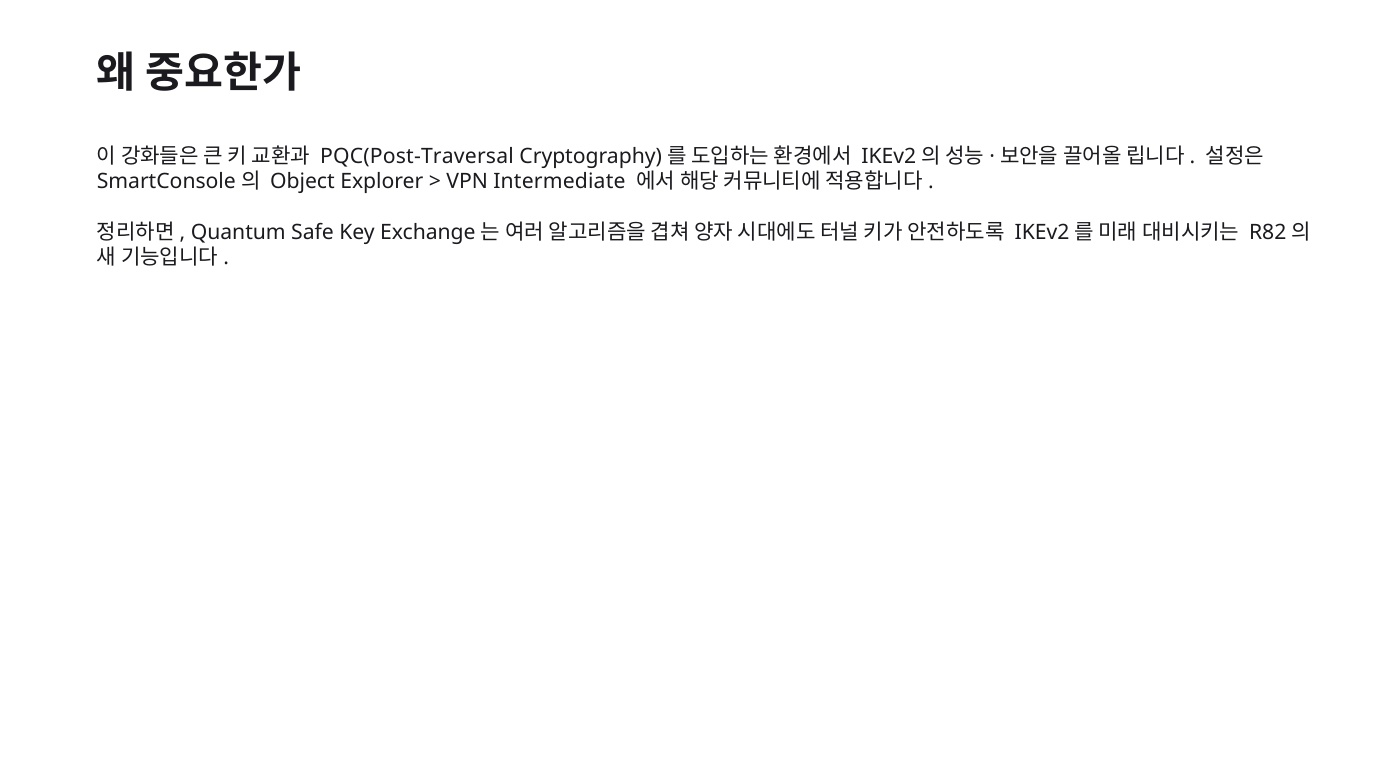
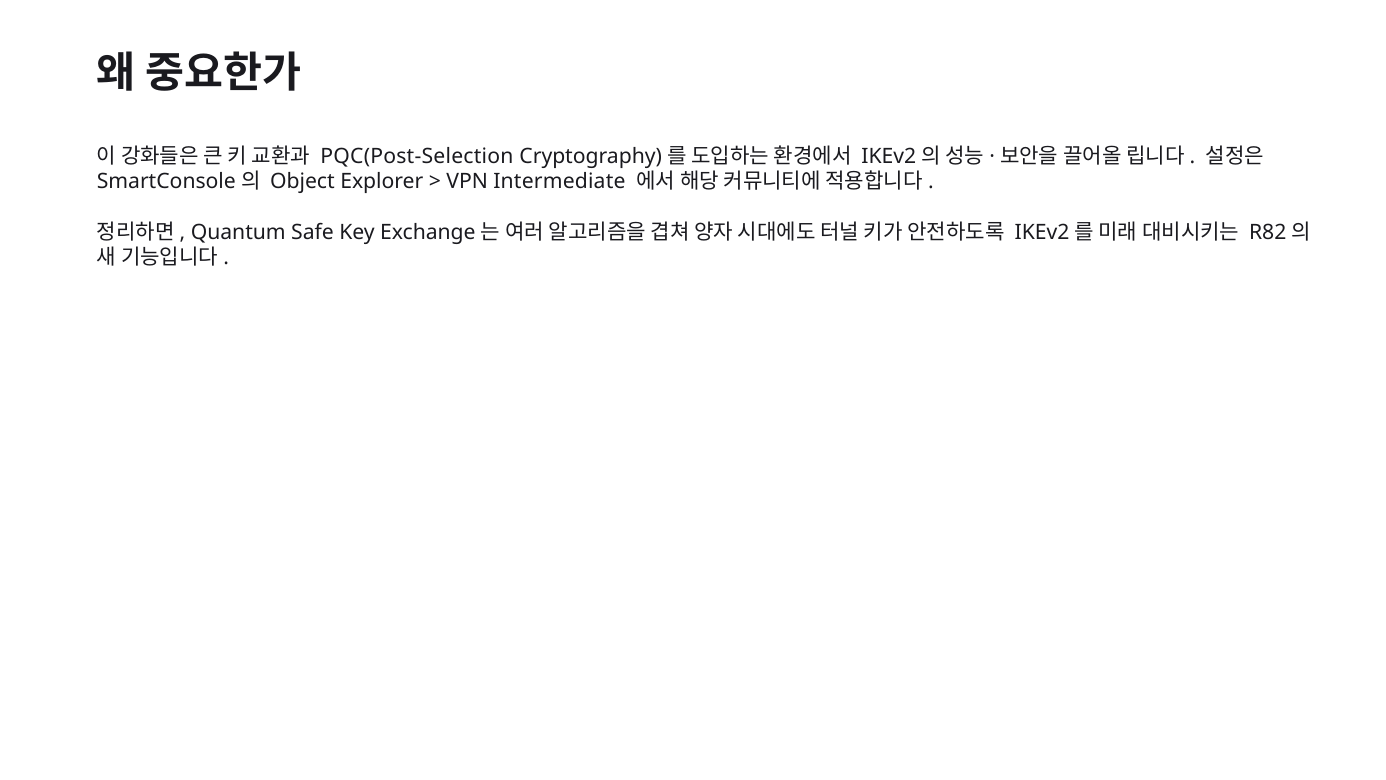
PQC(Post-Traversal: PQC(Post-Traversal -> PQC(Post-Selection (417, 156)
